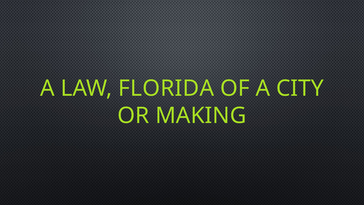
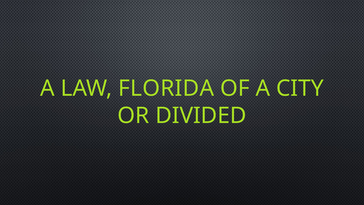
MAKING: MAKING -> DIVIDED (201, 116)
